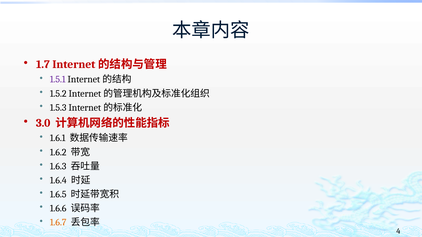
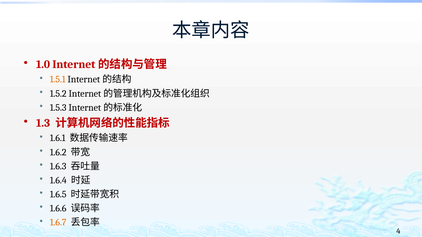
1.7: 1.7 -> 1.0 (43, 65)
1.5.1 colour: purple -> orange (58, 80)
3.0: 3.0 -> 1.3 (43, 123)
